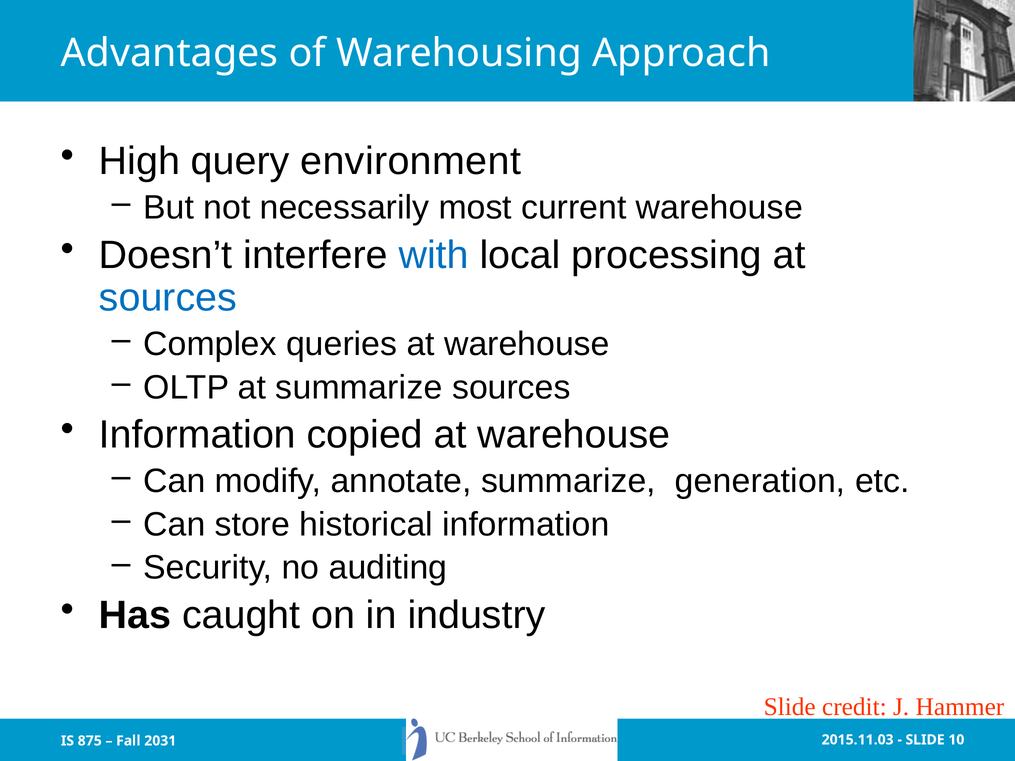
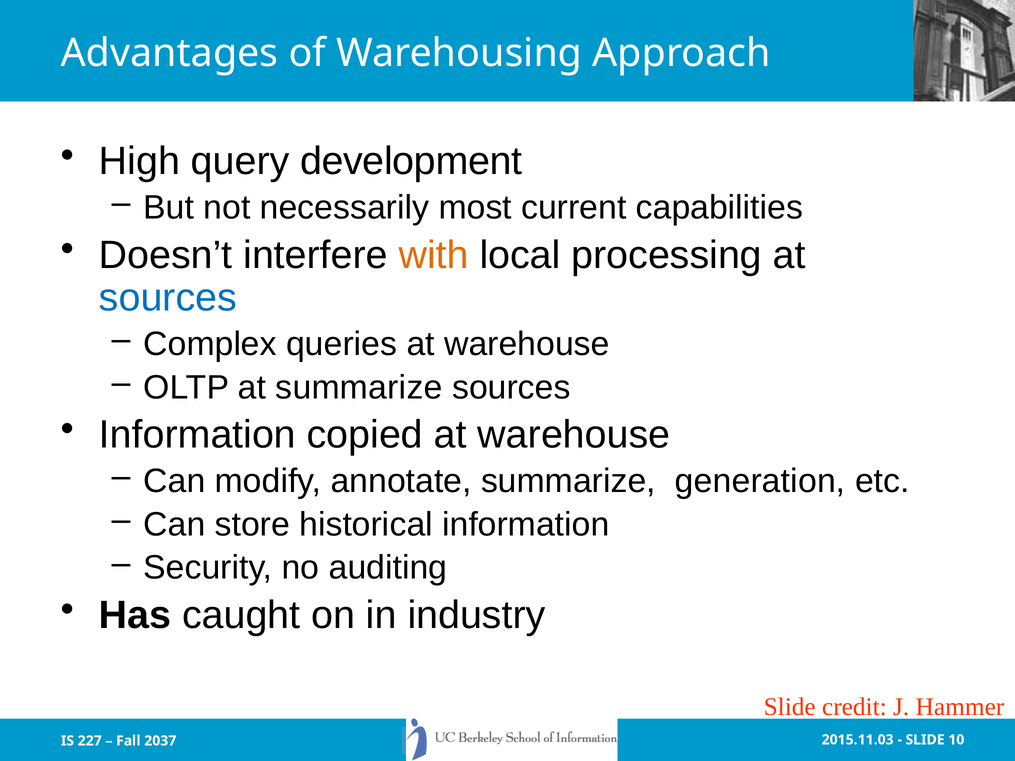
environment: environment -> development (411, 162)
current warehouse: warehouse -> capabilities (719, 208)
with colour: blue -> orange (434, 255)
875: 875 -> 227 (90, 741)
2031: 2031 -> 2037 (160, 741)
